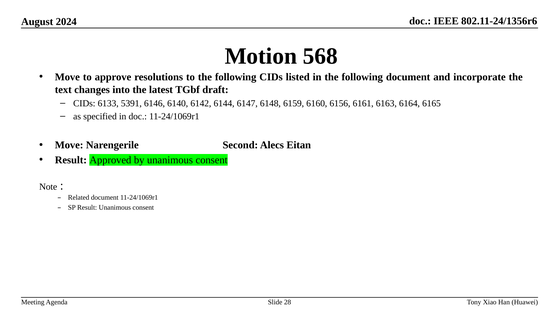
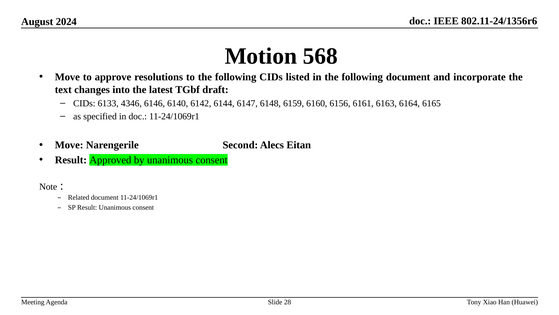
5391: 5391 -> 4346 (131, 103)
